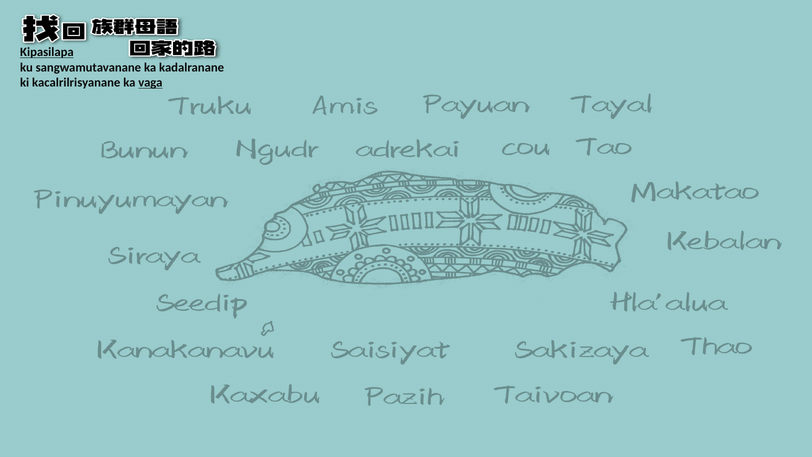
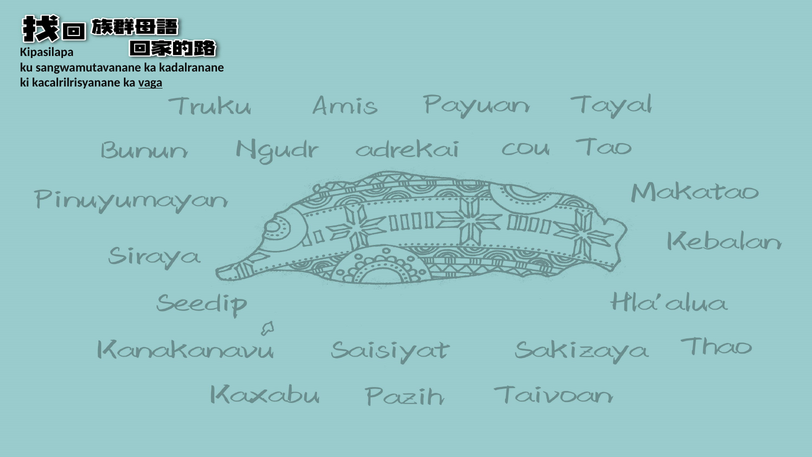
Kipasilapa underline: present -> none (47, 52)
